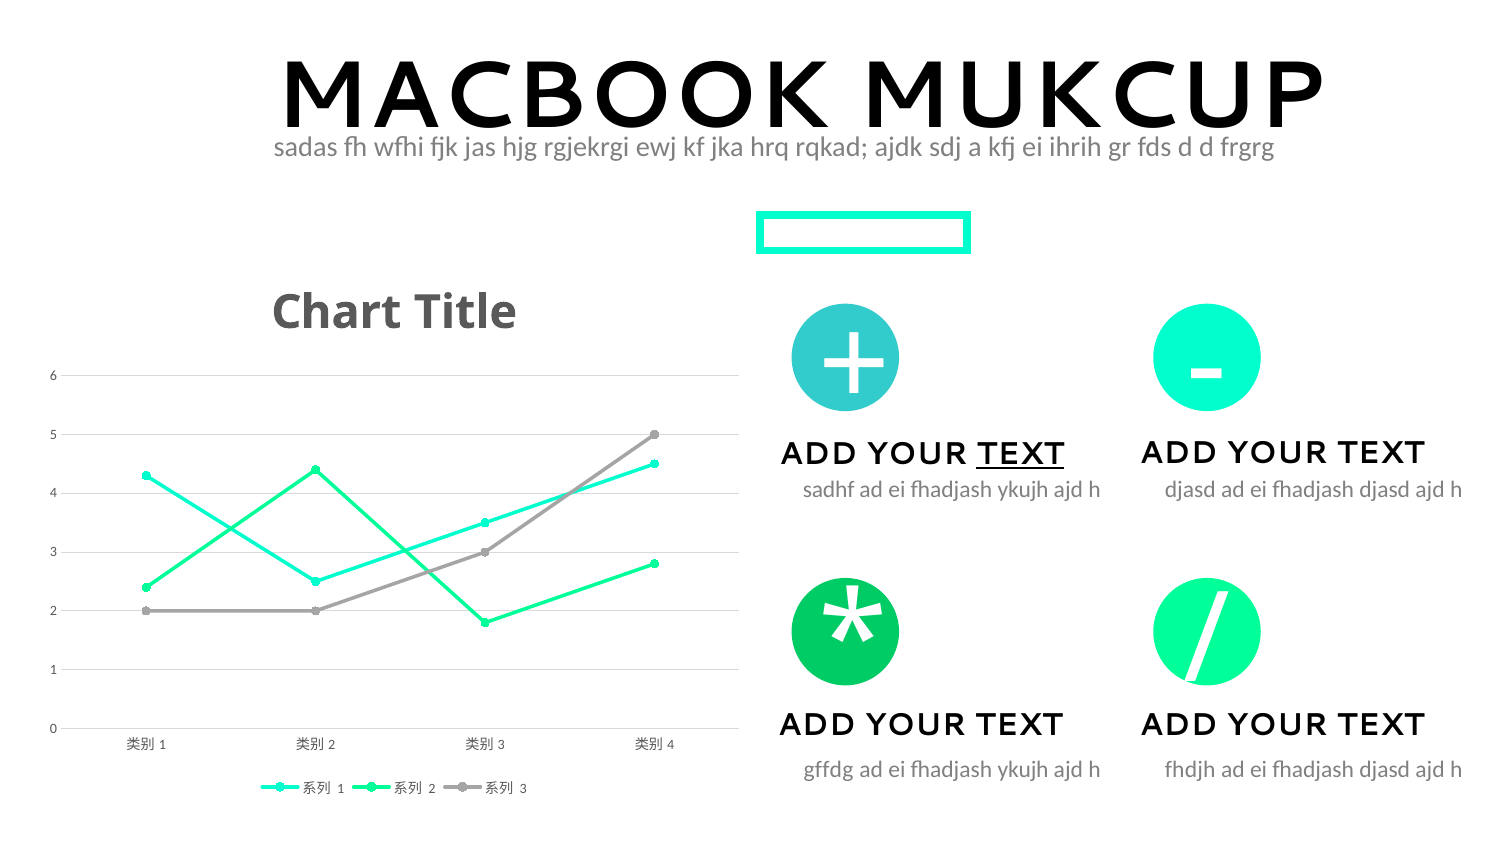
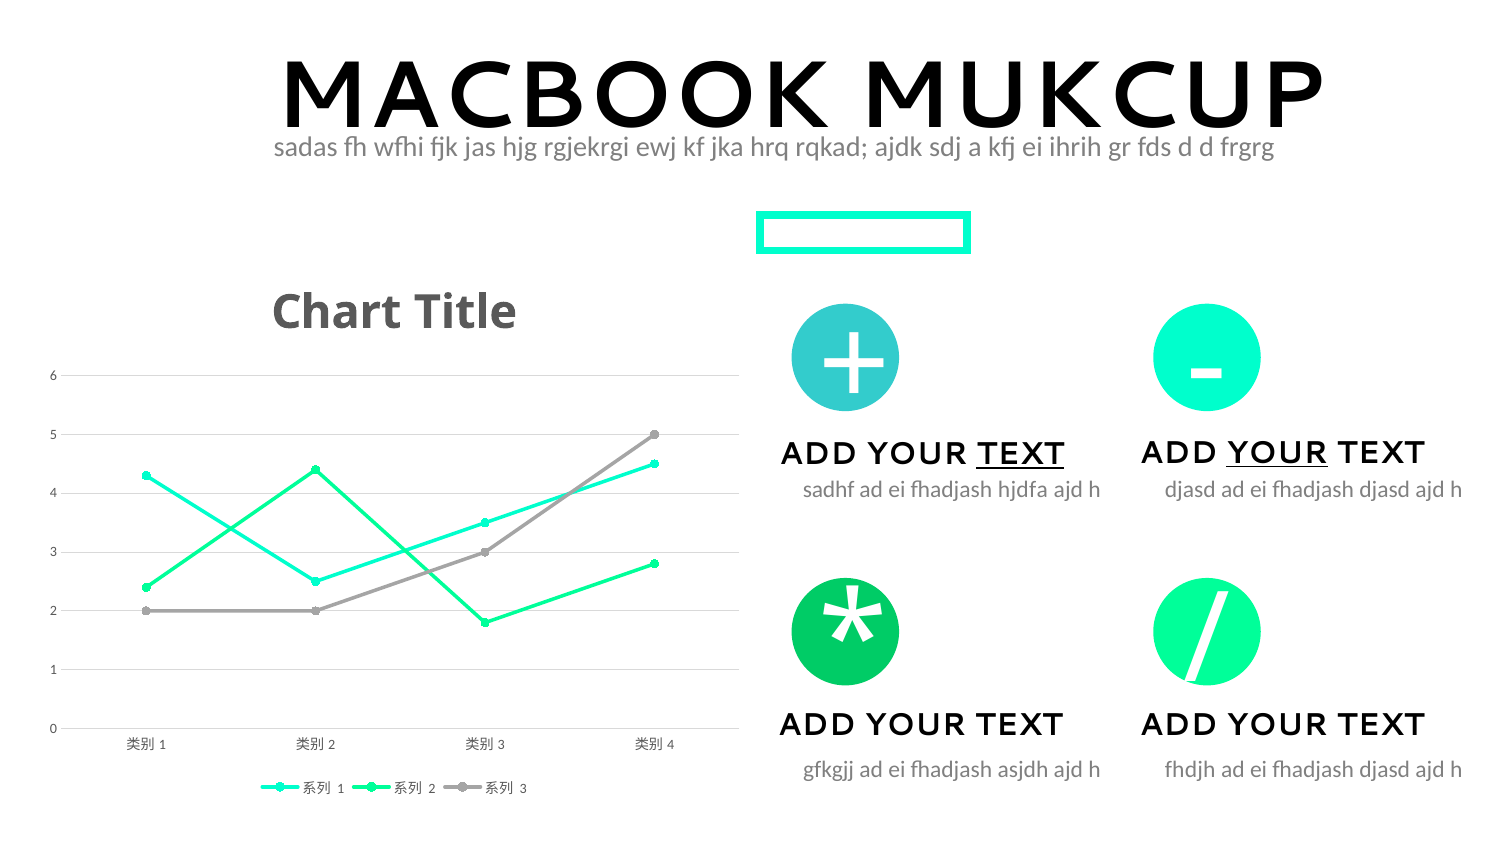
YOUR underline: none -> present (1277, 453)
ykujh: ykujh -> hjdfa (1023, 490)
gffdg: gffdg -> gfkgjj (829, 770)
ykujh: ykujh -> asjdh (1023, 770)
